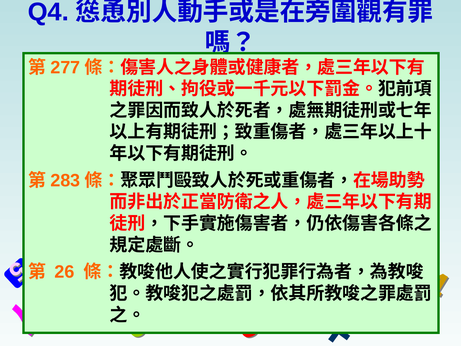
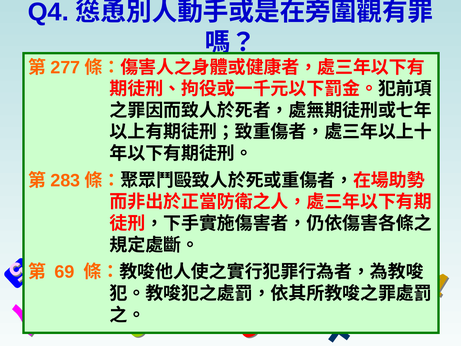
26: 26 -> 69 (64, 272)
